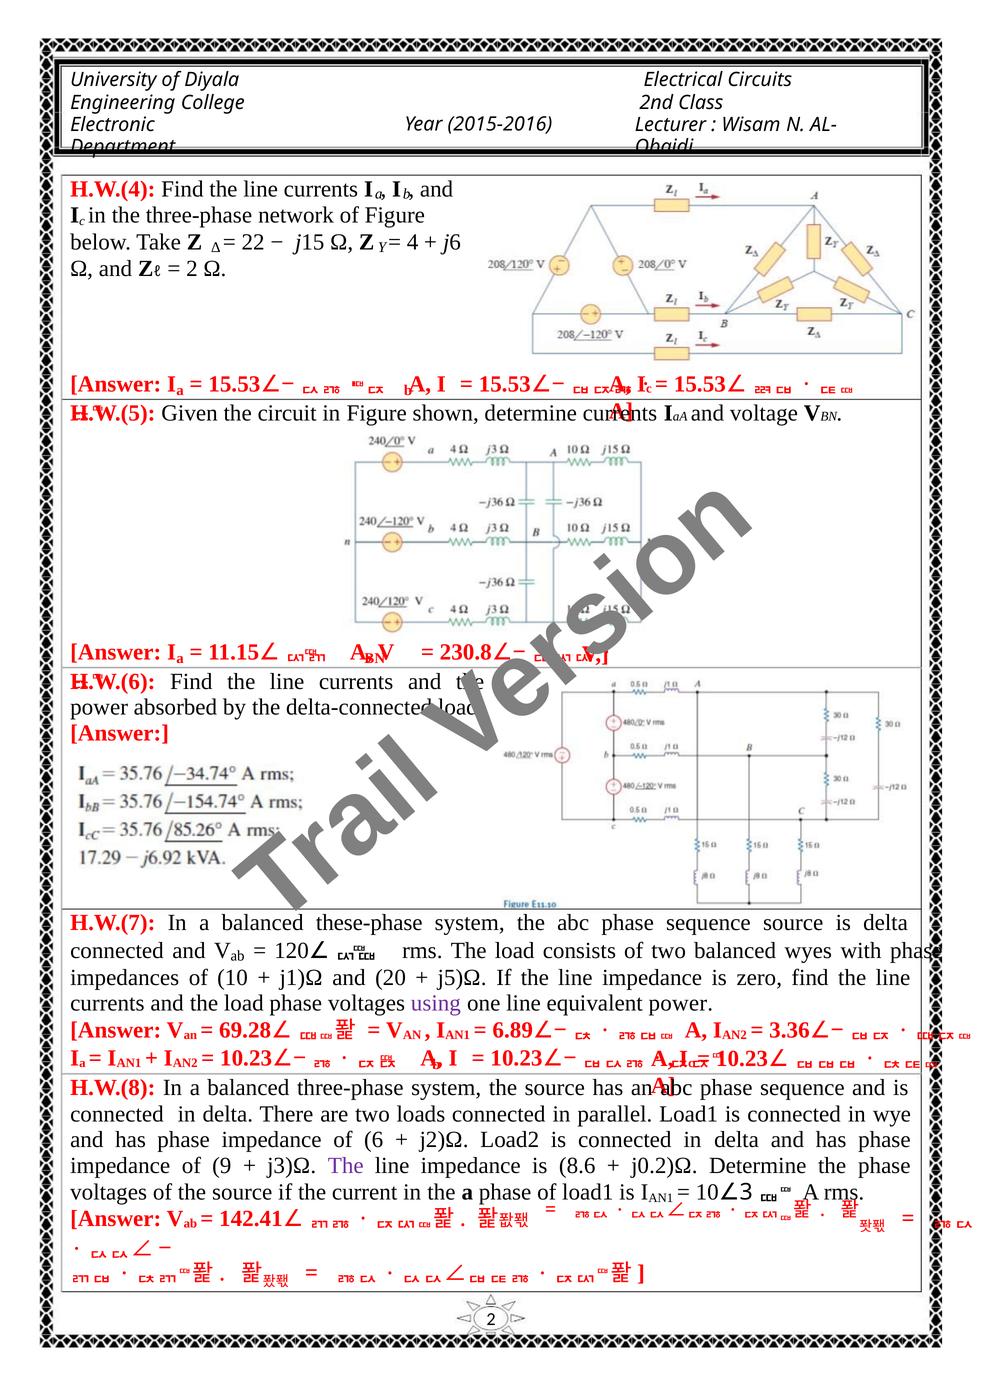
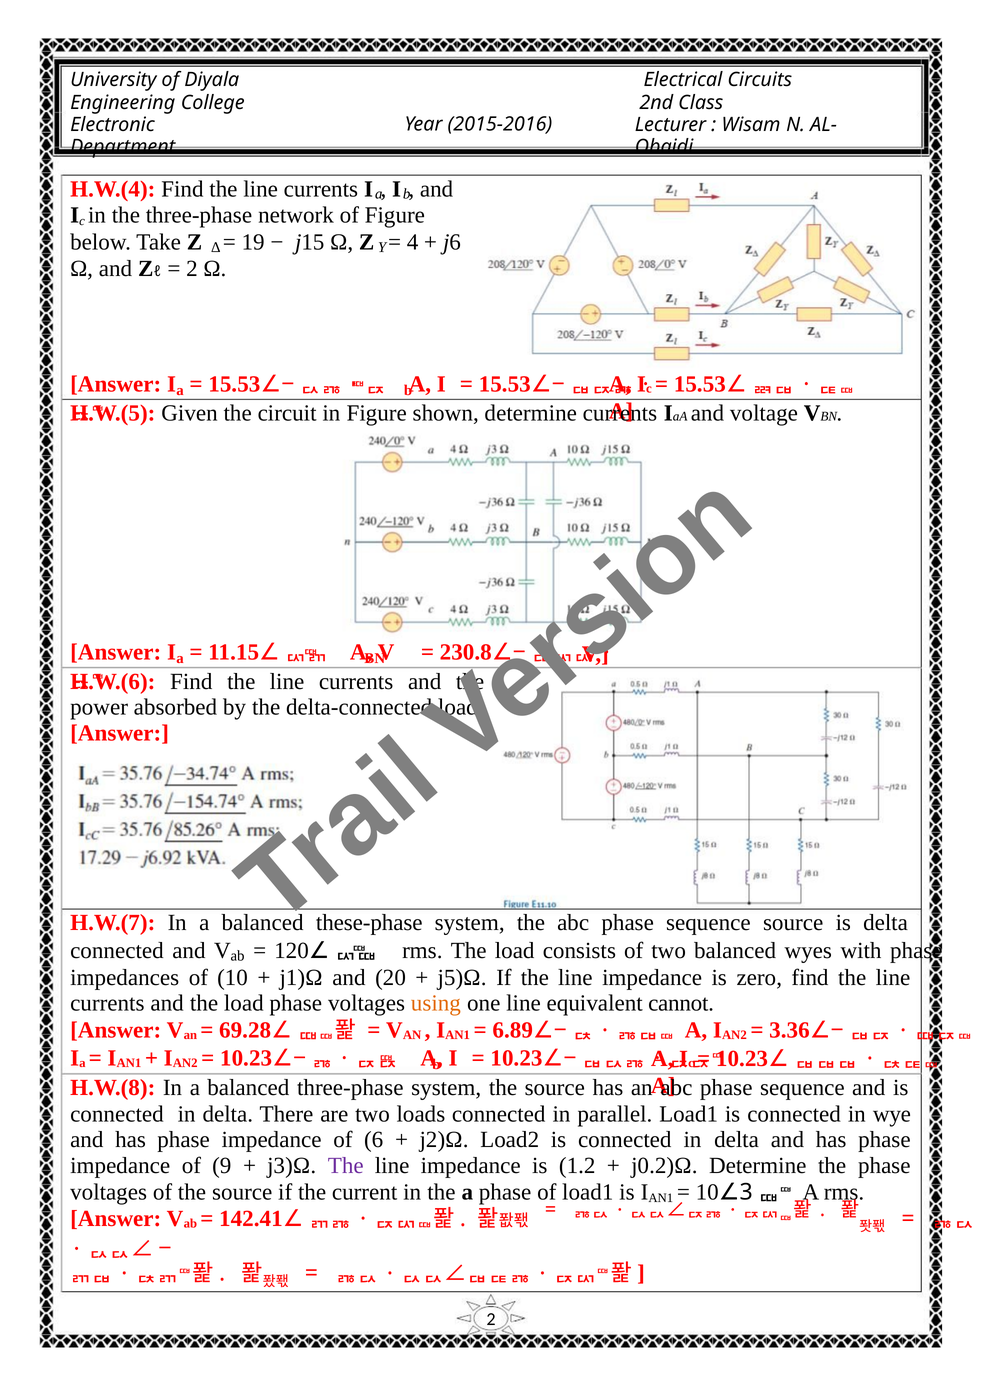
22: 22 -> 19 (253, 242)
using colour: purple -> orange (436, 1003)
equivalent power: power -> cannot (681, 1003)
8.6: 8.6 -> 1.2 (577, 1165)
